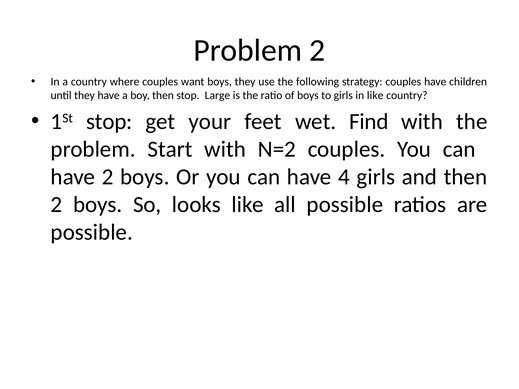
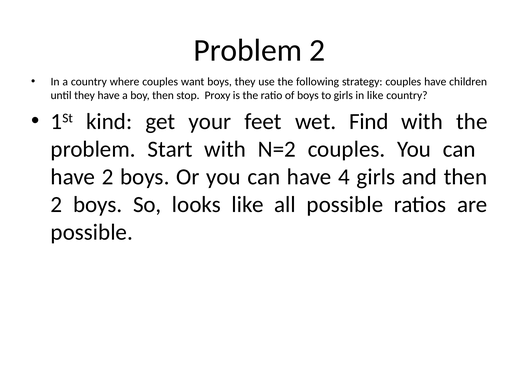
Large: Large -> Proxy (218, 95)
1St stop: stop -> kind (109, 122)
